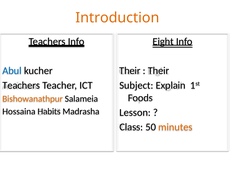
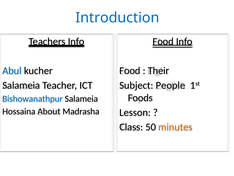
Introduction colour: orange -> blue (117, 18)
Eight: Eight -> Food (163, 41)
Their: Their -> Food (130, 70)
Teachers: Teachers -> Salameia (21, 85)
Explain: Explain -> People (171, 85)
Bishowanathpur colour: orange -> blue (33, 98)
Habits: Habits -> About (49, 111)
